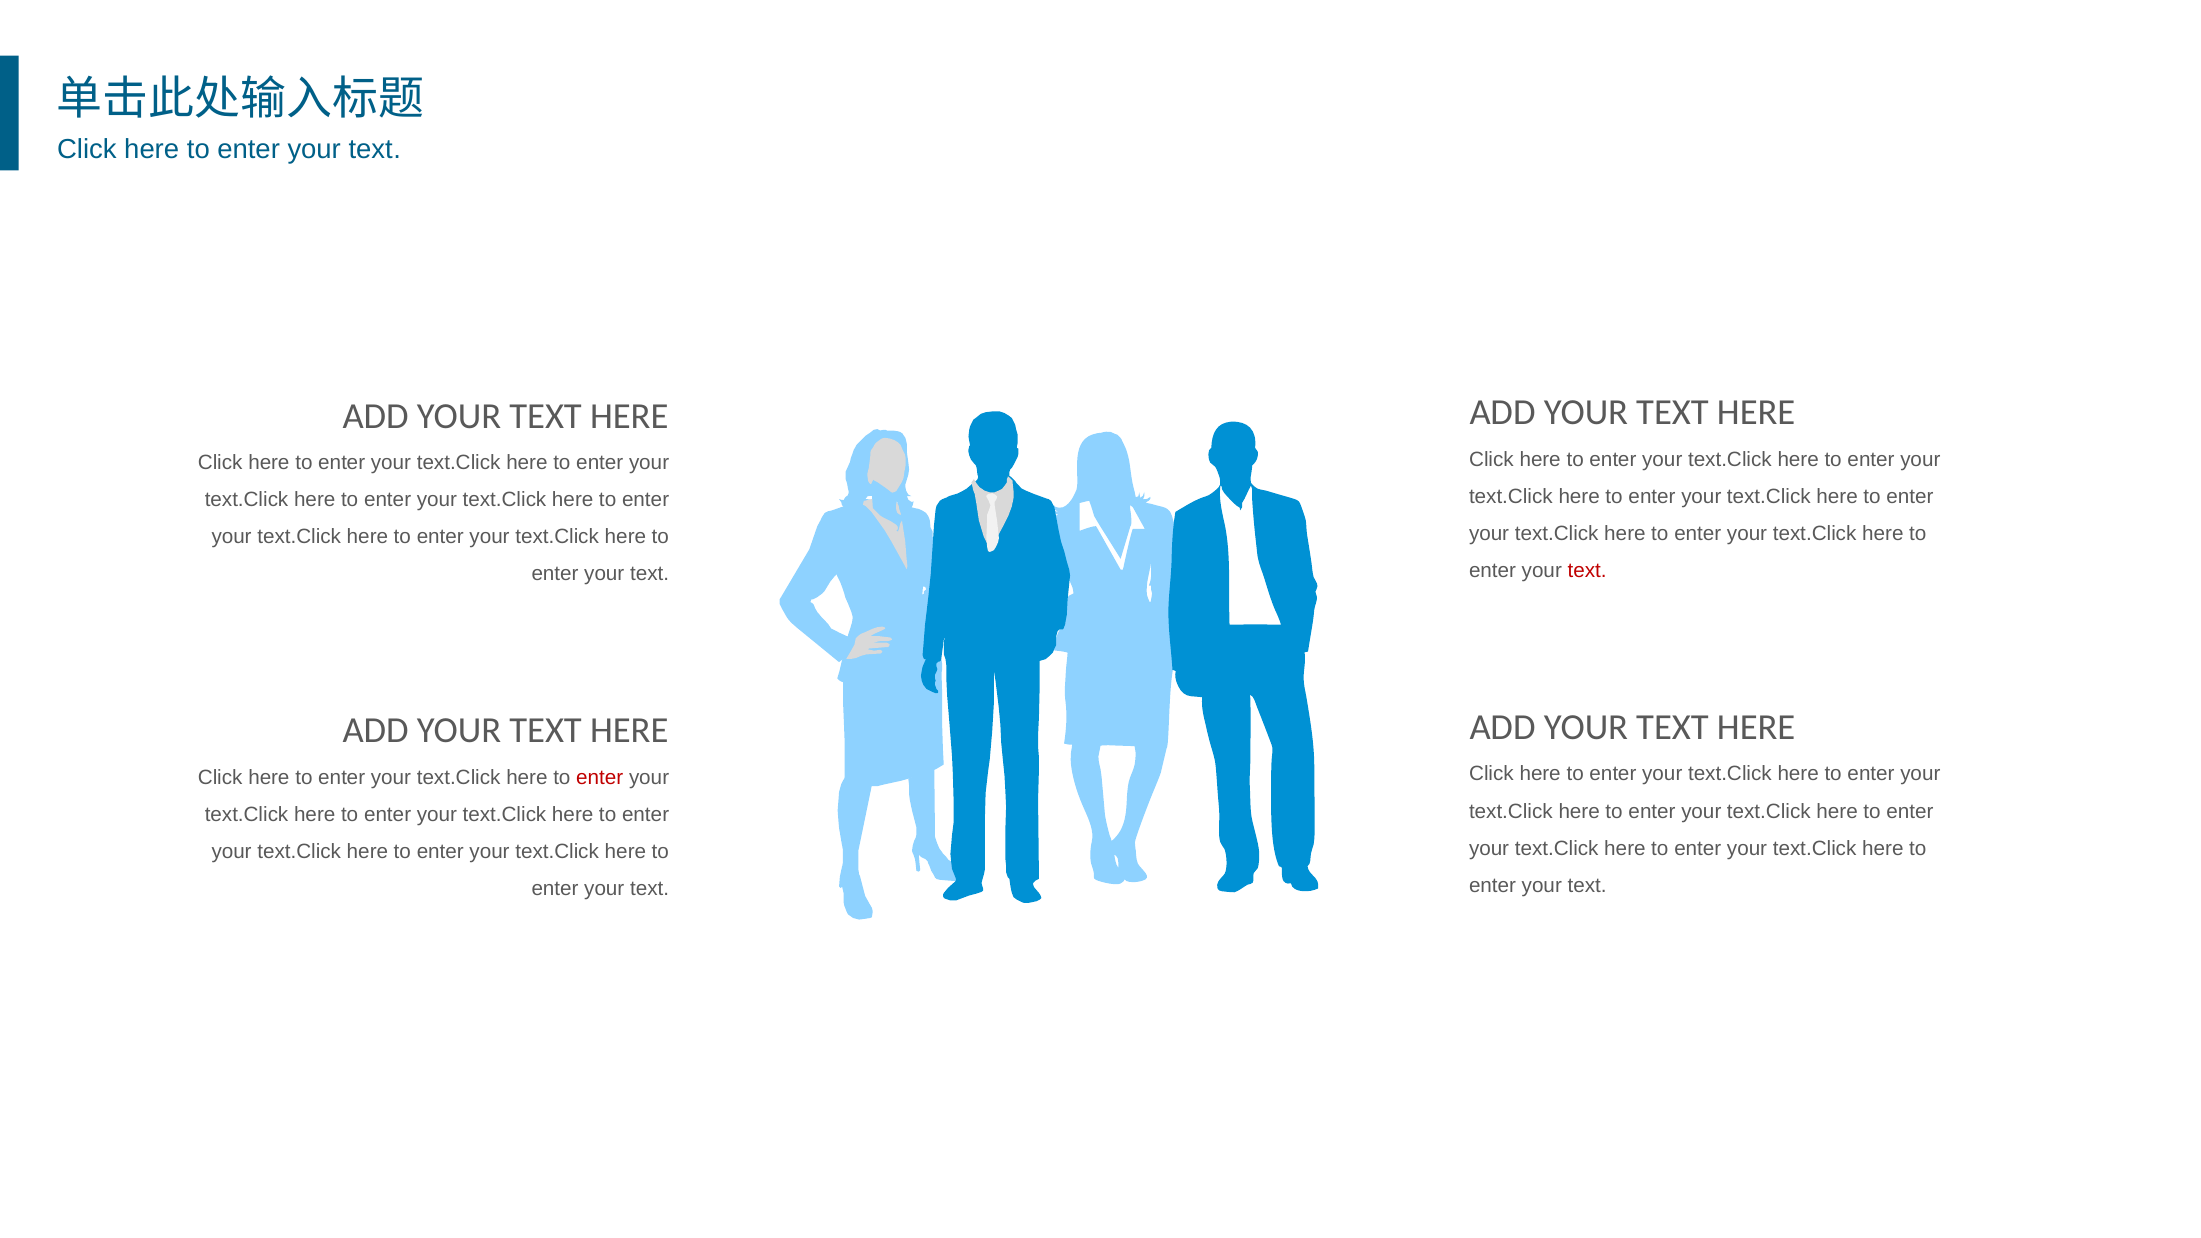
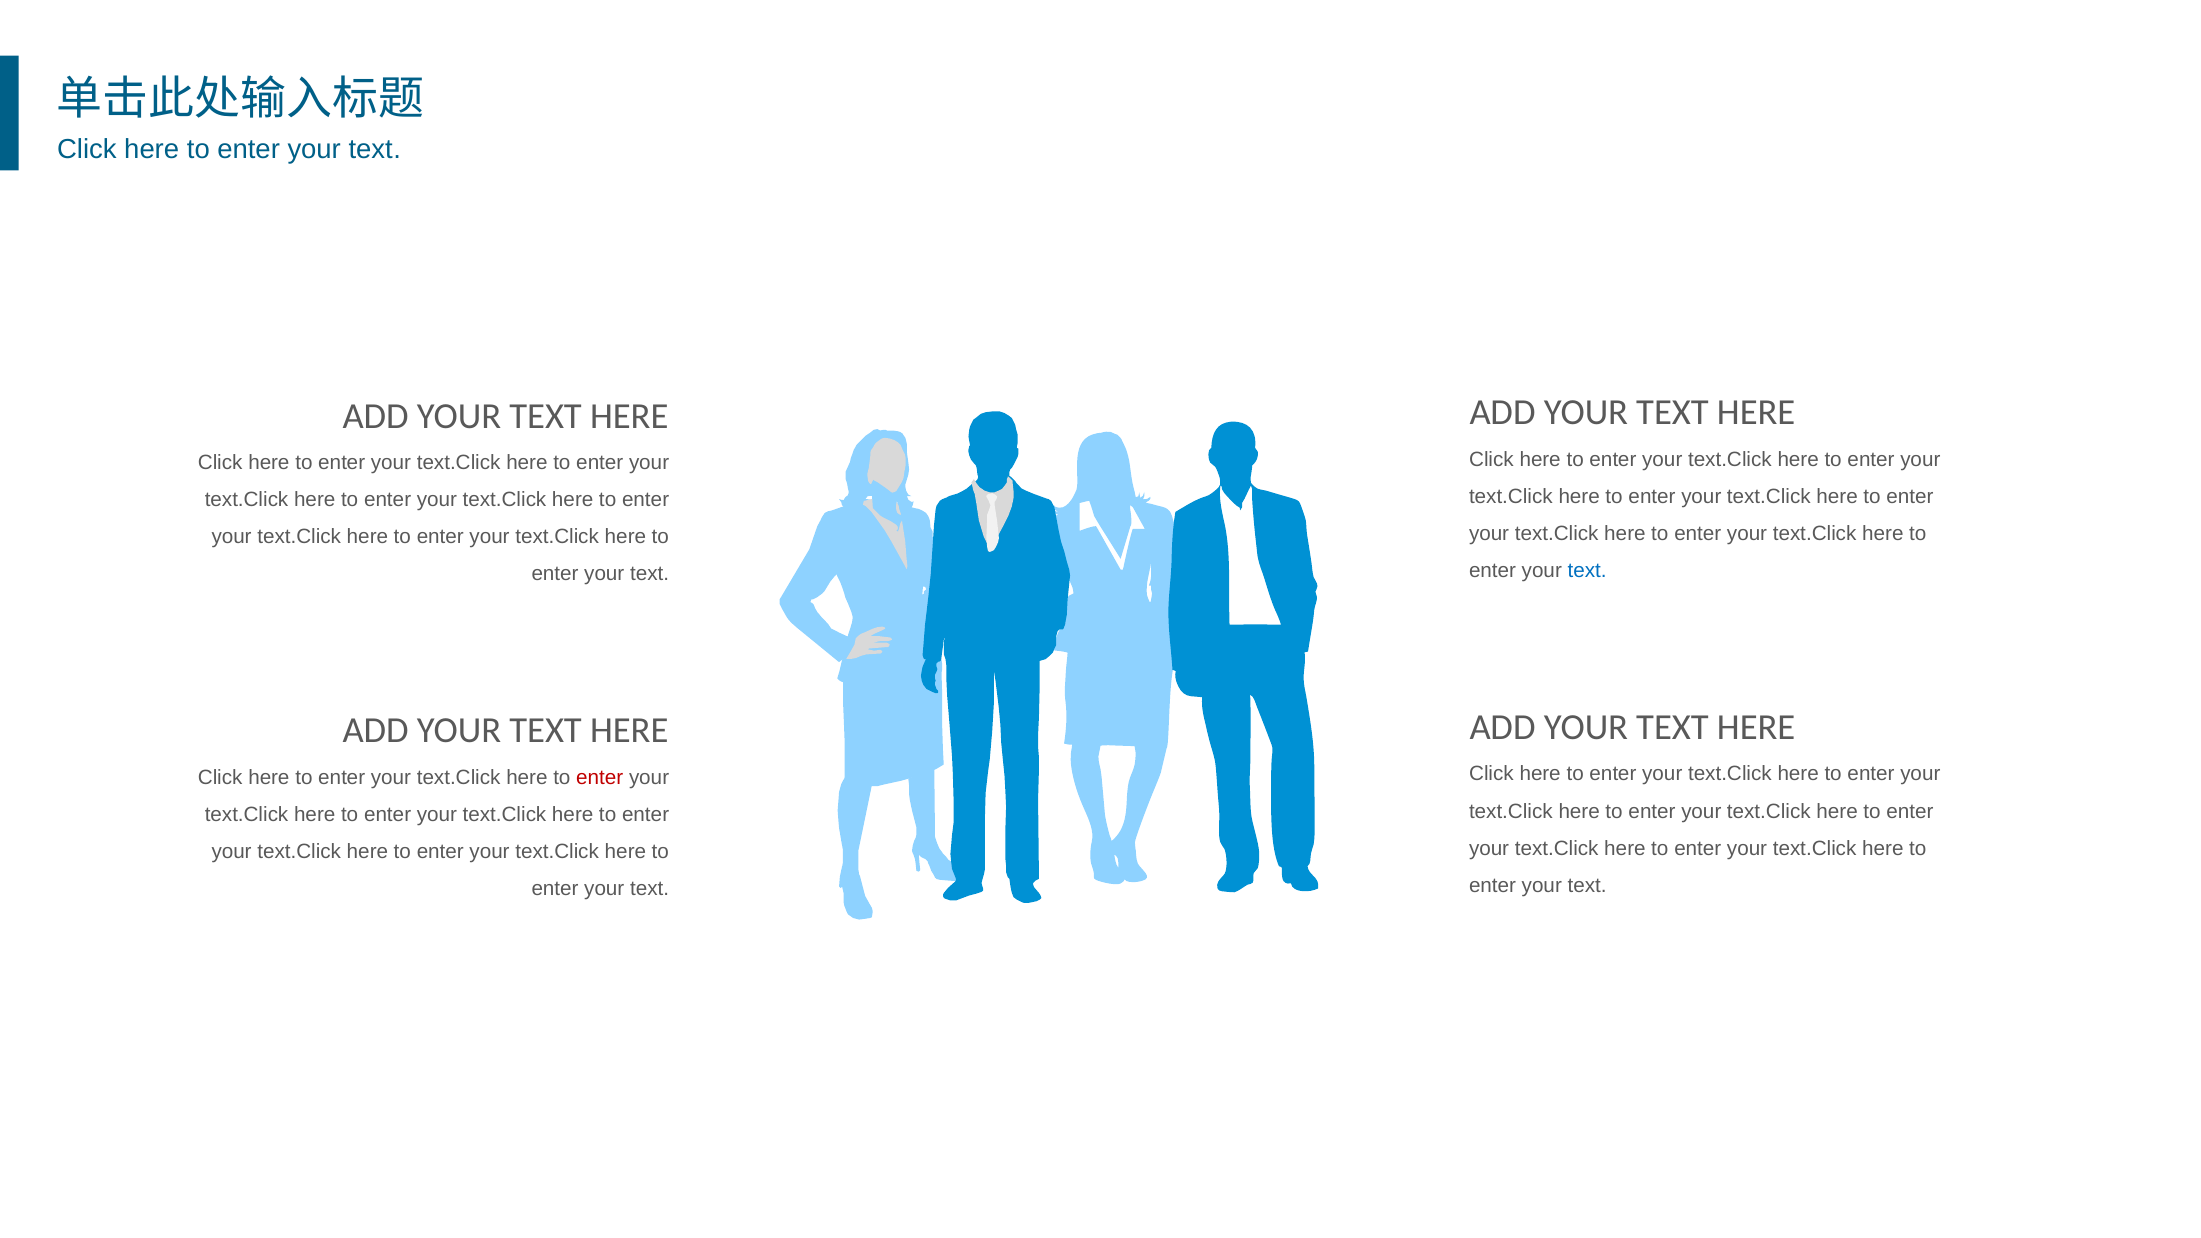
text colour: red -> blue (1587, 571)
